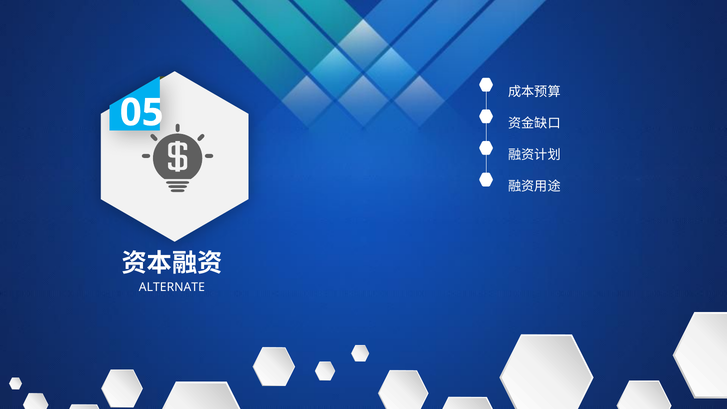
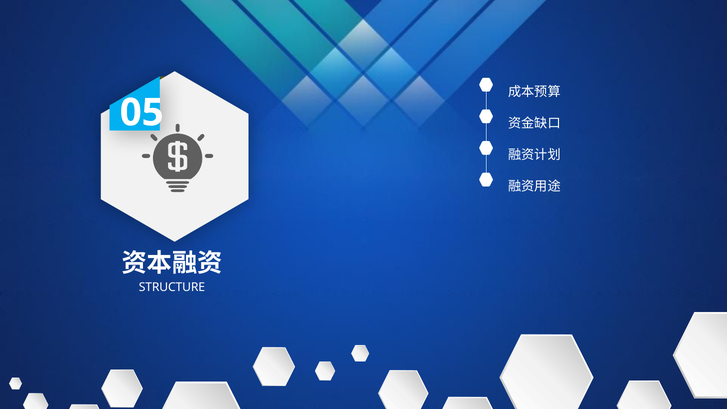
ALTERNATE: ALTERNATE -> STRUCTURE (172, 287)
